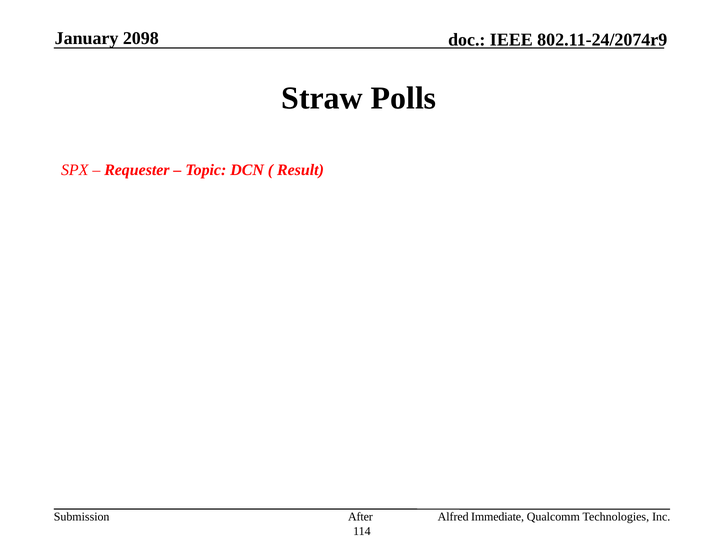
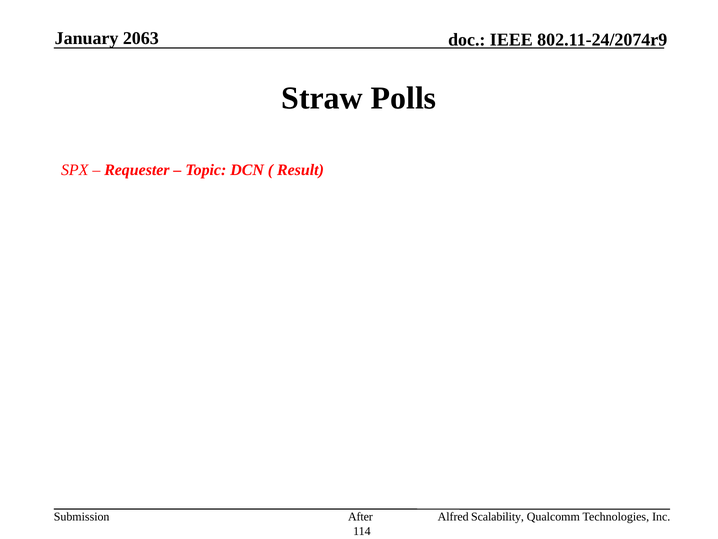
2098: 2098 -> 2063 (141, 38)
Immediate: Immediate -> Scalability (498, 516)
